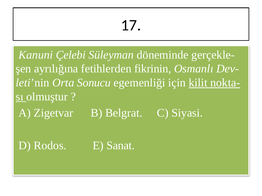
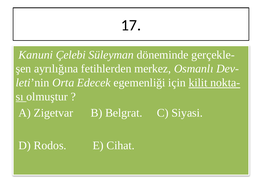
fikrinin: fikrinin -> merkez (153, 69)
Sonucu: Sonucu -> Edecek (94, 83)
Sanat: Sanat -> Cihat (121, 146)
